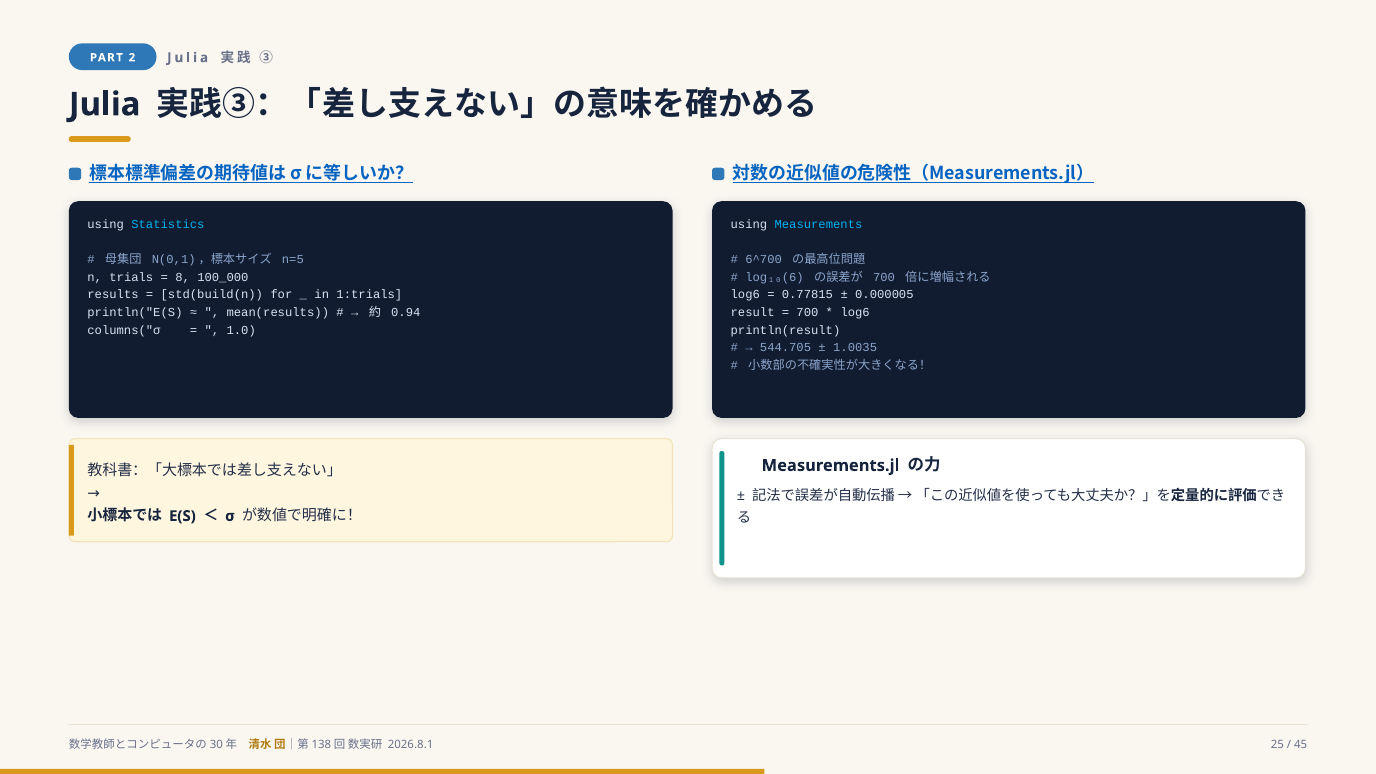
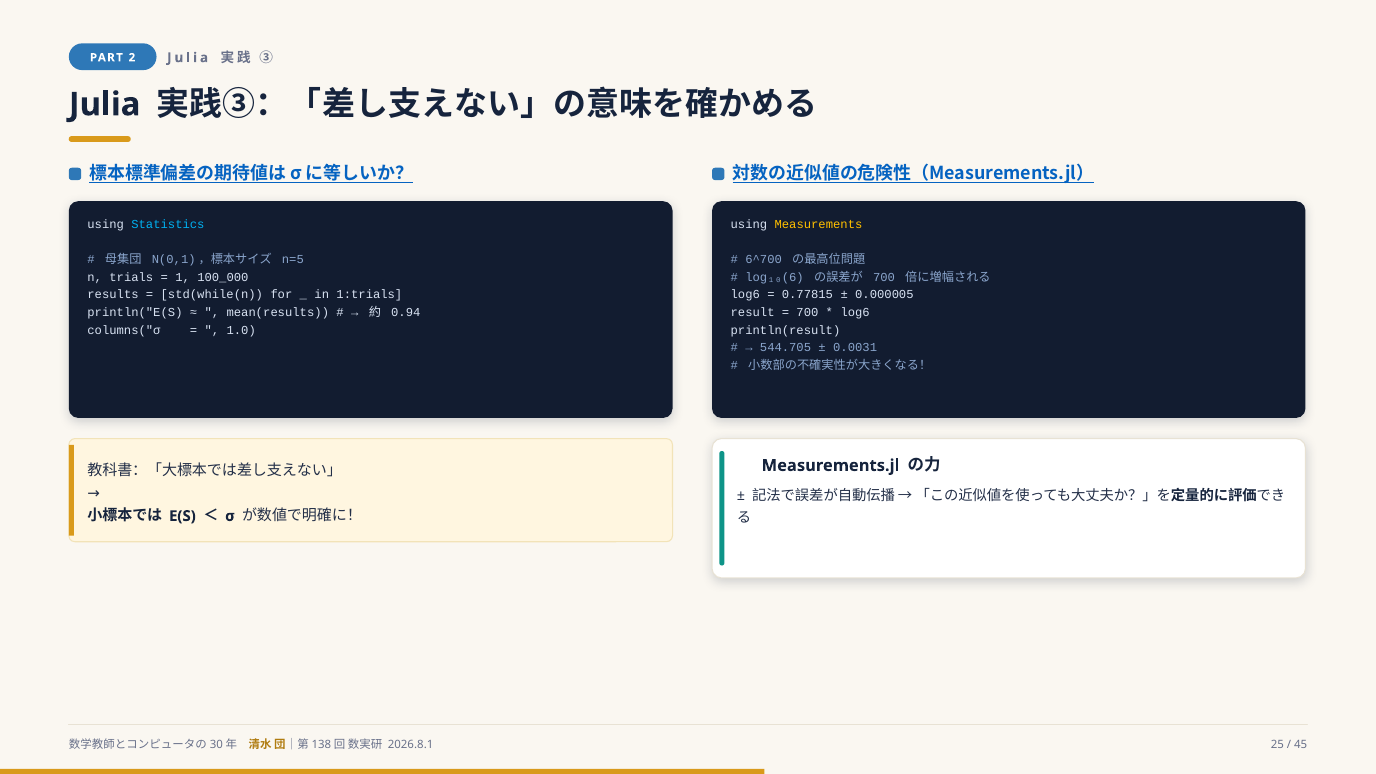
Measurements colour: light blue -> yellow (818, 225)
8: 8 -> 1 (183, 277)
std(build(n: std(build(n -> std(while(n (212, 295)
1.0035: 1.0035 -> 0.0031 (855, 348)
